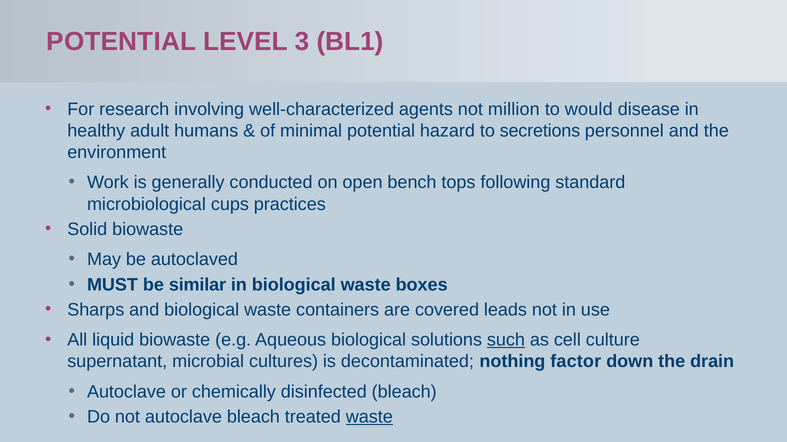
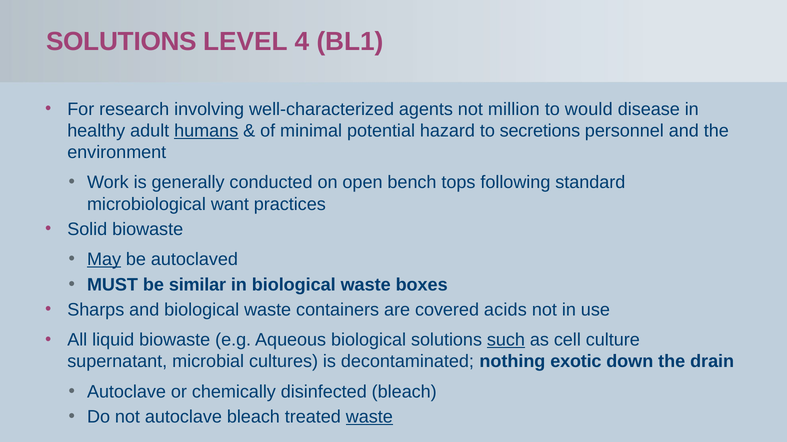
POTENTIAL: POTENTIAL -> SOLUTIONS (122, 42)
3: 3 -> 4 (302, 42)
humans underline: none -> present (206, 131)
cups: cups -> want (230, 204)
May underline: none -> present (104, 260)
leads: leads -> acids (505, 310)
factor: factor -> exotic (576, 362)
